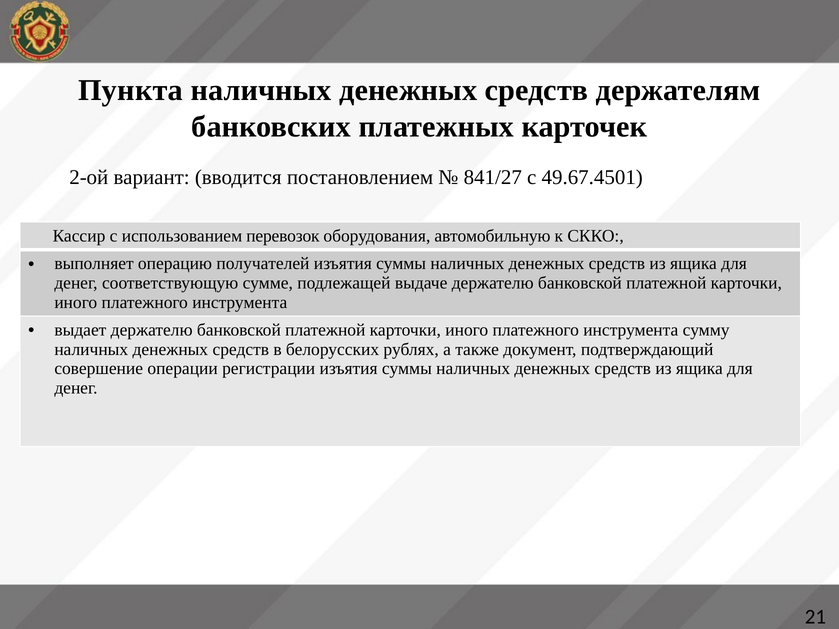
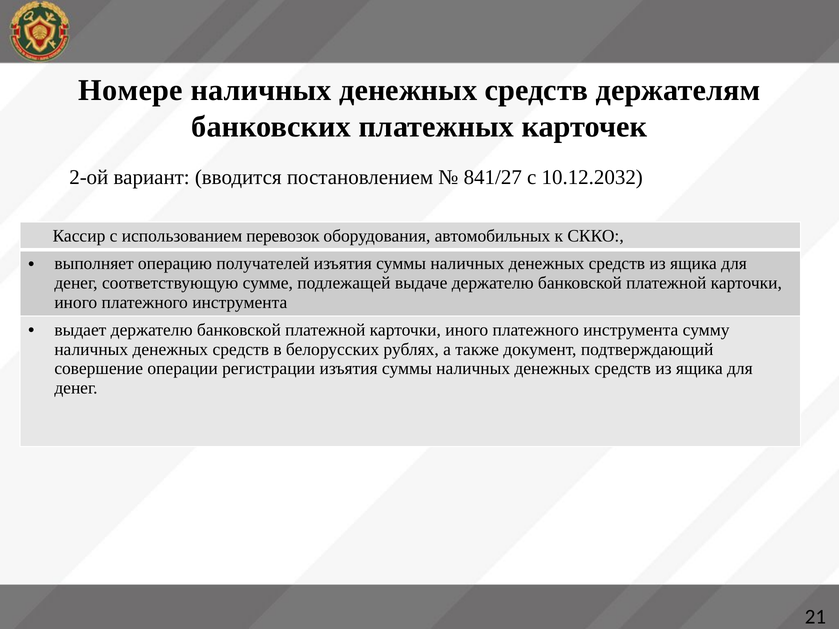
Пункта: Пункта -> Номере (131, 90)
49.67.4501: 49.67.4501 -> 10.12.2032 (592, 177)
автомобильную: автомобильную -> автомобильных (492, 236)
